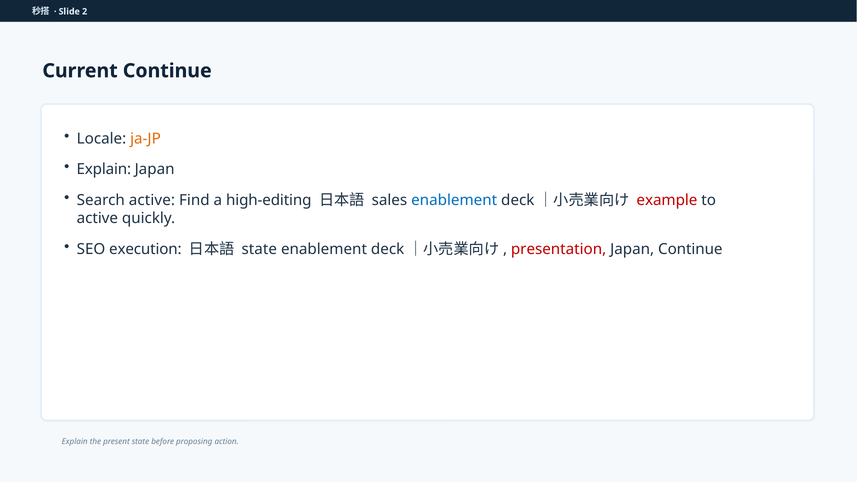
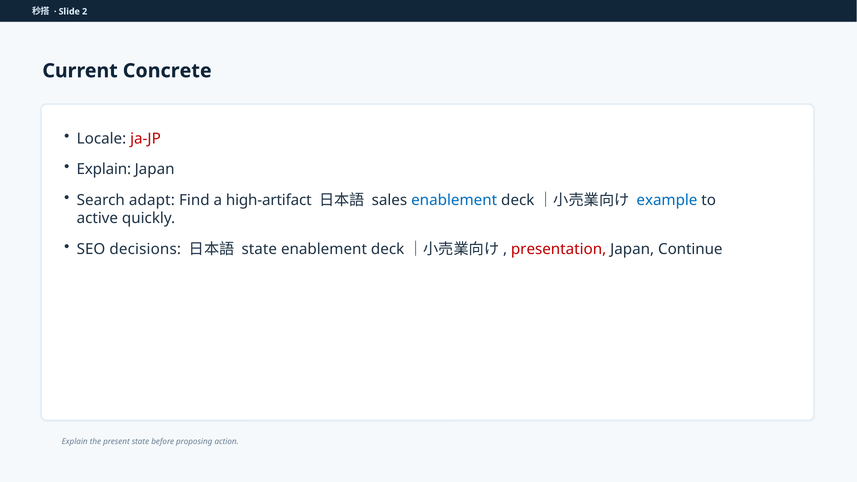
Current Continue: Continue -> Concrete (167, 71)
ja-JP colour: orange -> red (145, 139)
Search active: active -> adapt (152, 200)
high-editing: high-editing -> high-artifact (269, 200)
example colour: red -> blue (667, 200)
execution: execution -> decisions (145, 249)
